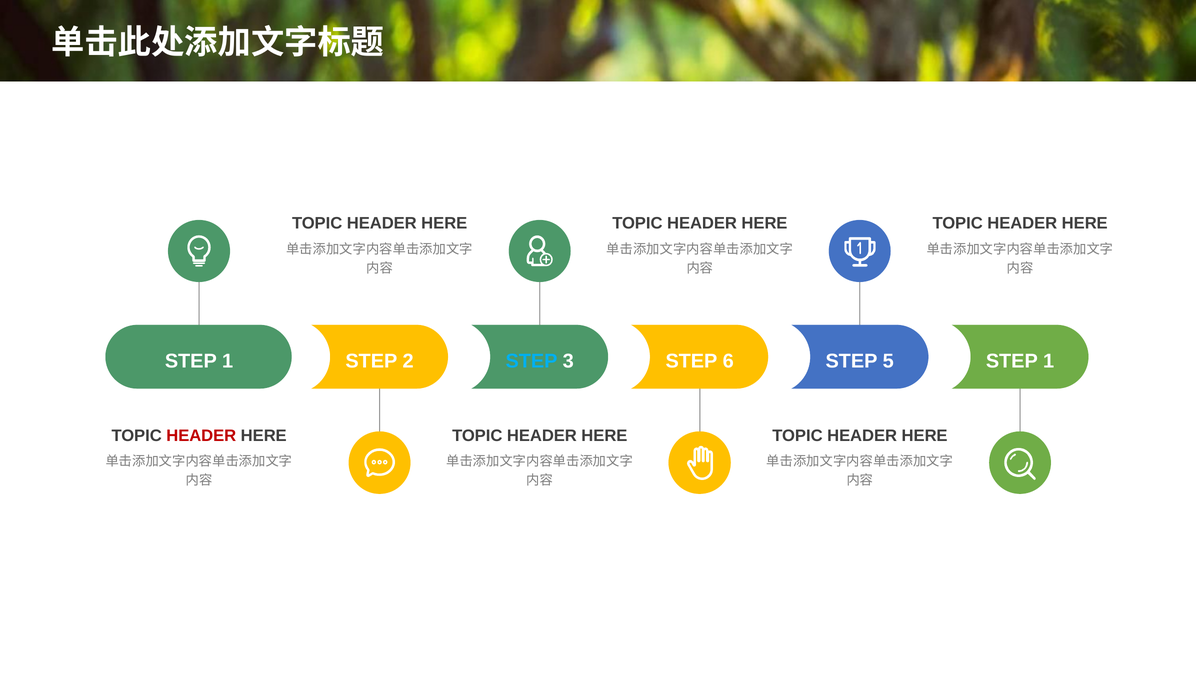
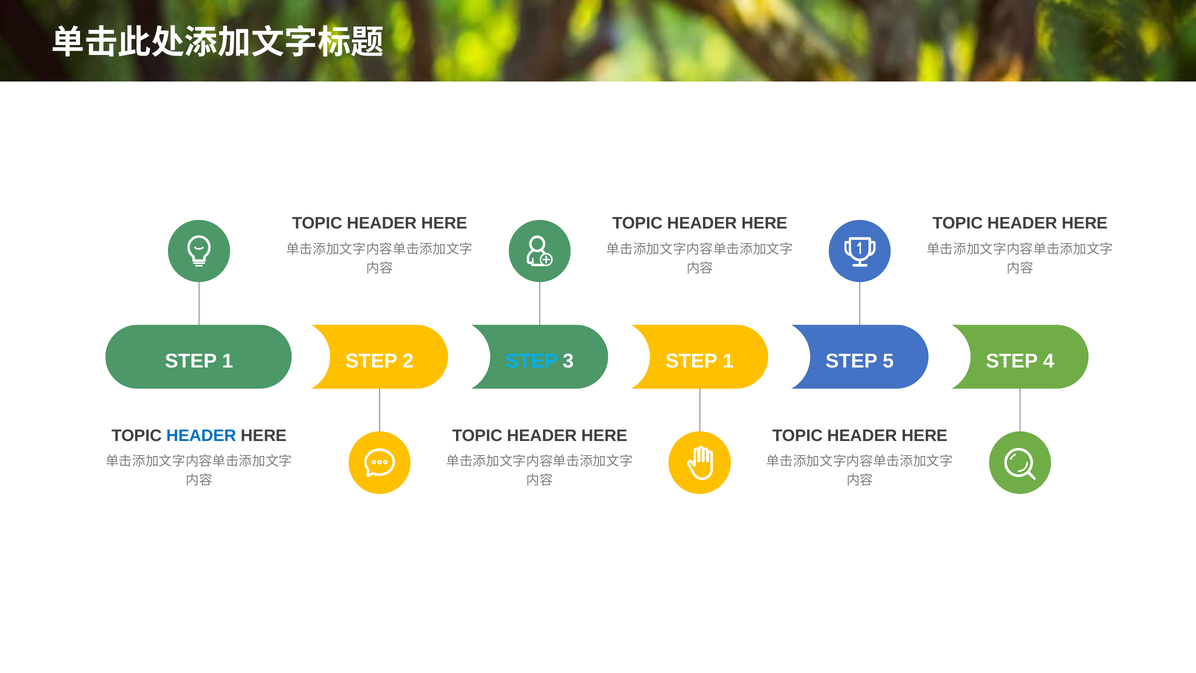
3 STEP 6: 6 -> 1 (728, 361)
5 STEP 1: 1 -> 4 (1049, 361)
HEADER colour: red -> blue (201, 435)
